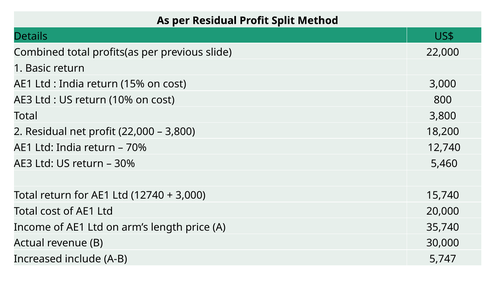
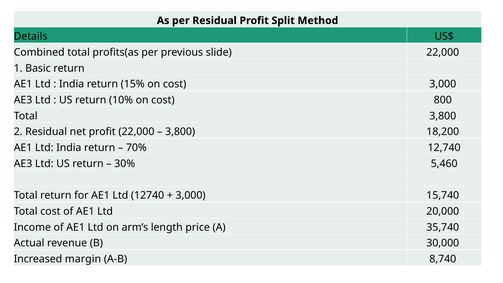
include: include -> margin (83, 259)
5,747: 5,747 -> 8,740 (443, 259)
